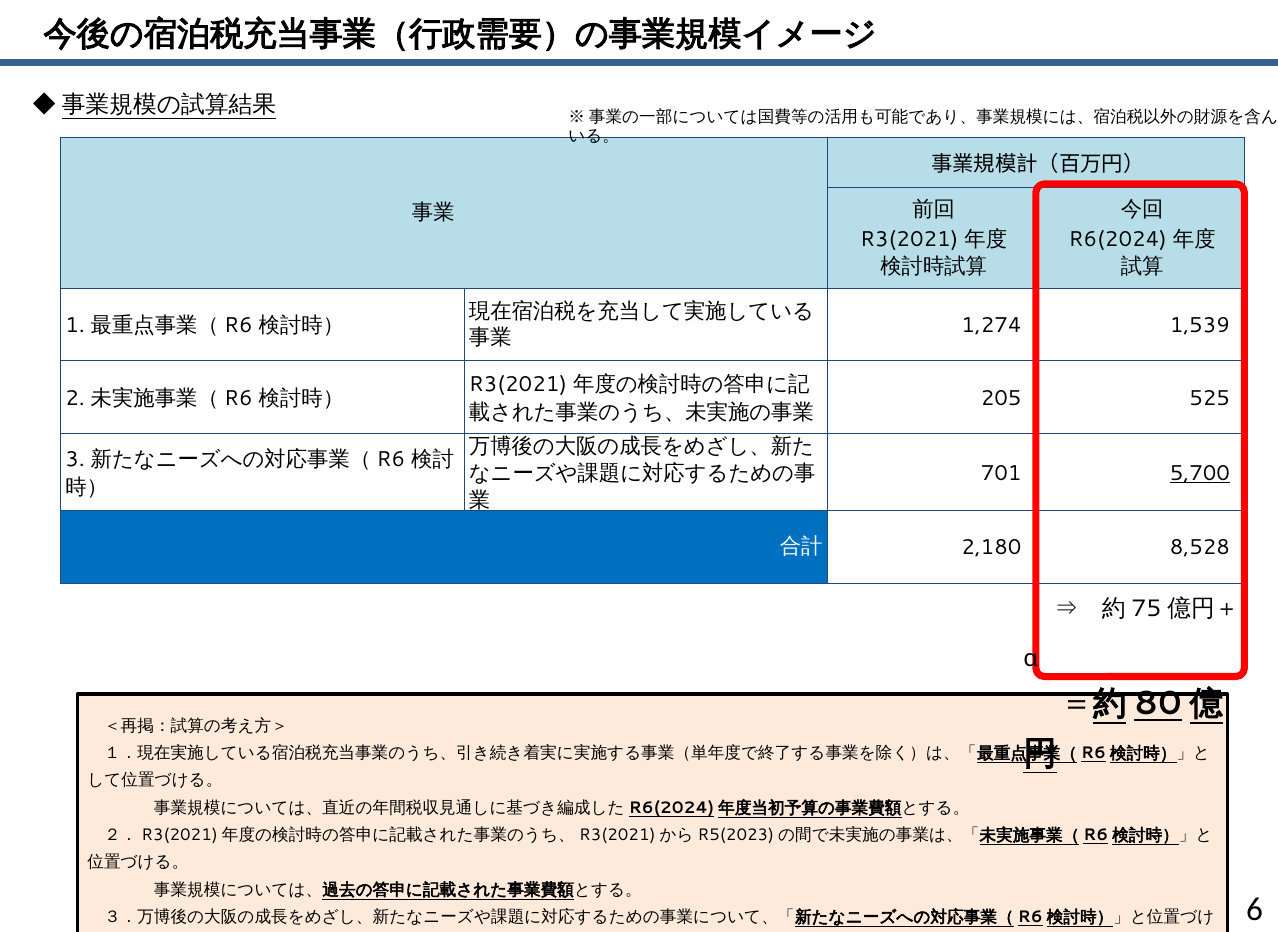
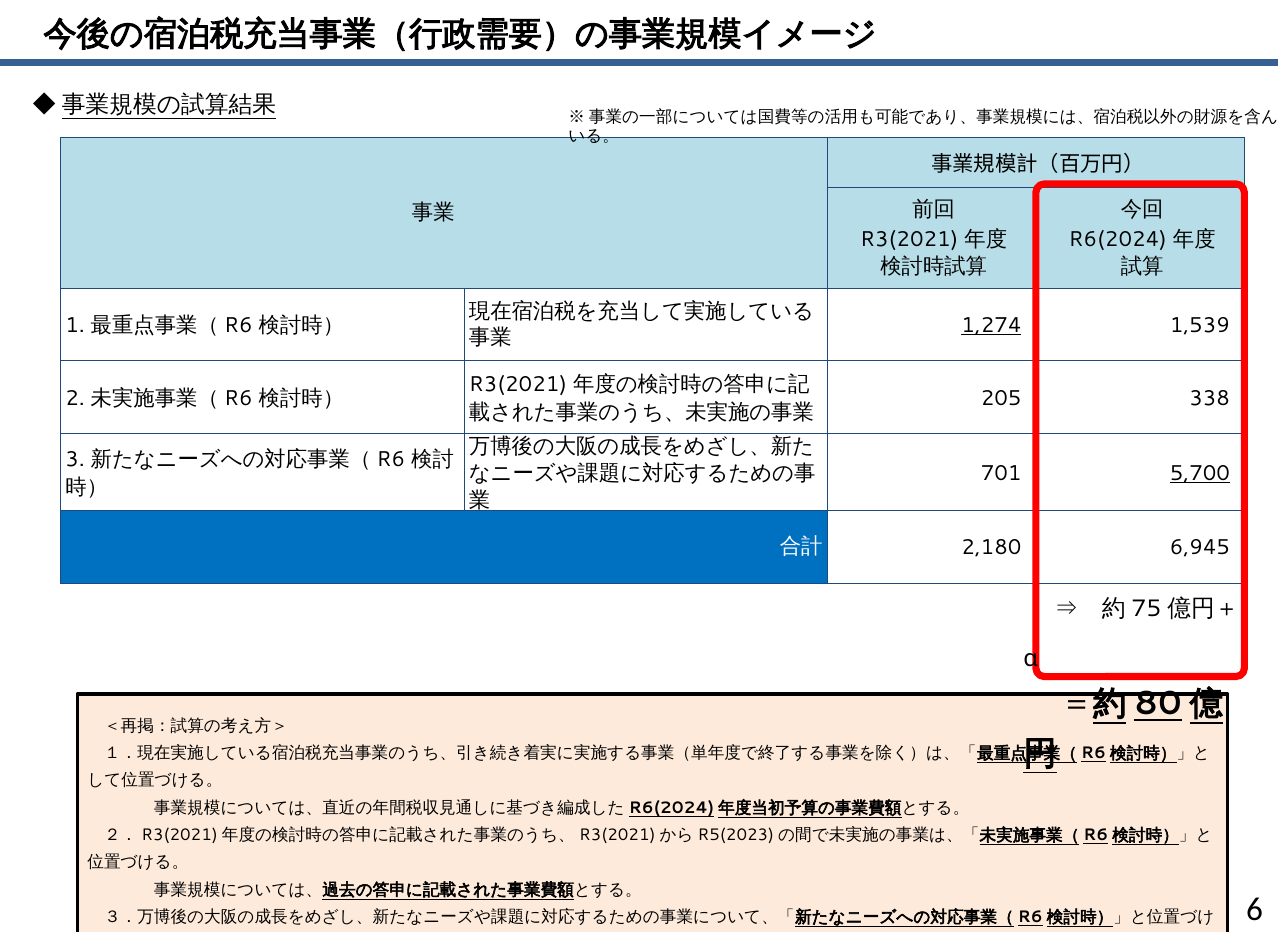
1,274 underline: none -> present (991, 325)
525: 525 -> 338 (1210, 398)
8,528: 8,528 -> 6,945 (1200, 548)
